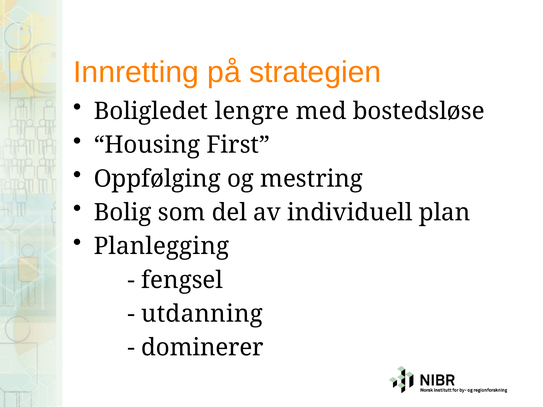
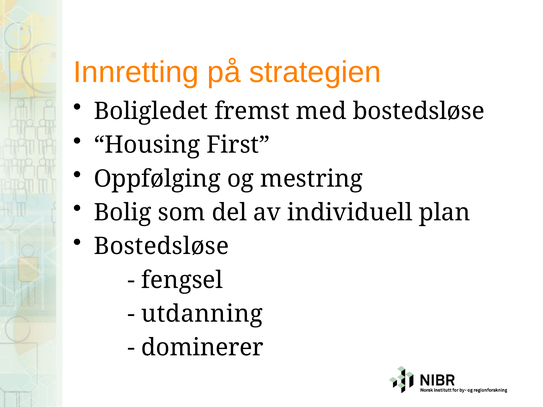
lengre: lengre -> fremst (252, 111)
Planlegging: Planlegging -> Bostedsløse (161, 247)
